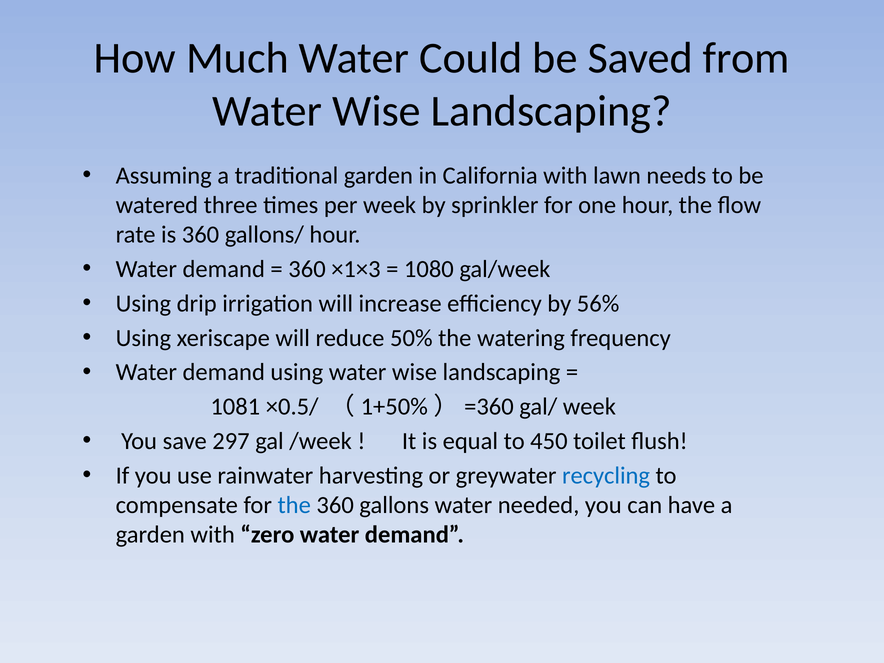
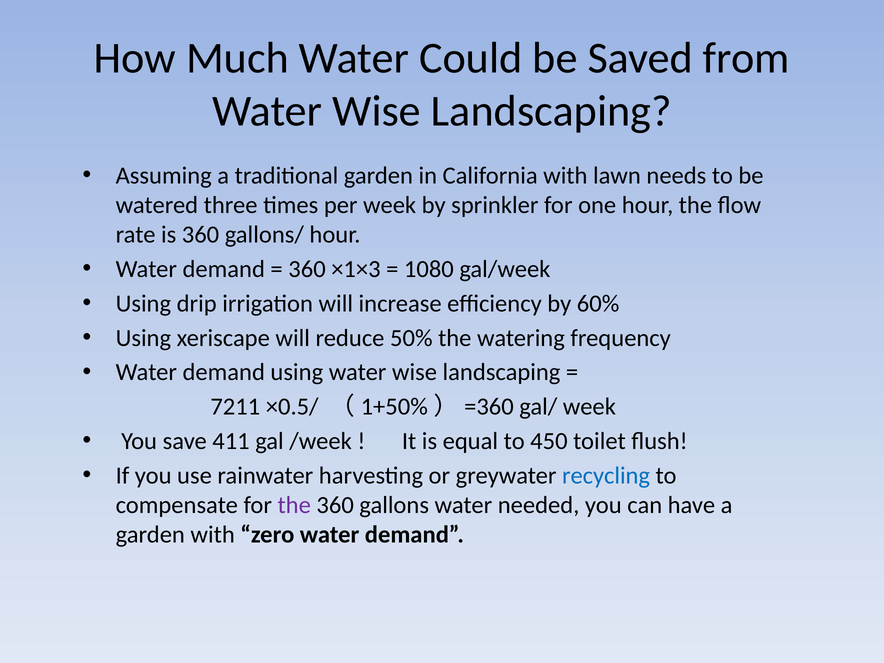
56%: 56% -> 60% (598, 303)
1081: 1081 -> 7211 (235, 407)
297: 297 -> 411 (231, 441)
the colour: blue -> purple (294, 505)
